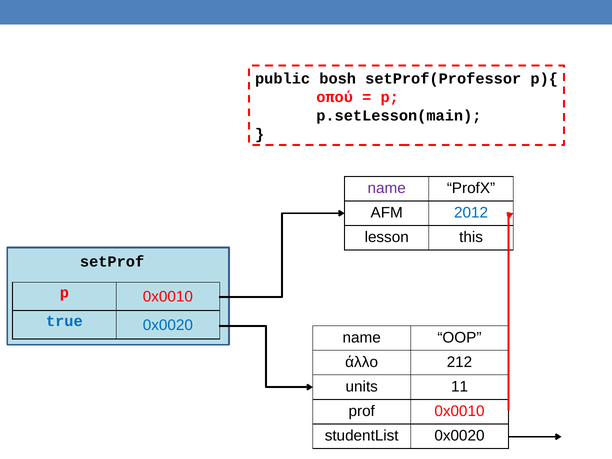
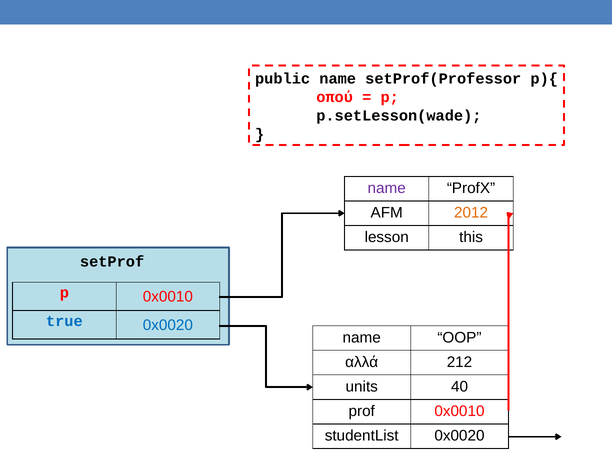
public bosh: bosh -> name (338, 79)
p.setLesson(main: p.setLesson(main -> p.setLesson(wade (399, 116)
2012 colour: blue -> orange (471, 213)
άλλο: άλλο -> αλλά (362, 362)
11: 11 -> 40 (460, 387)
